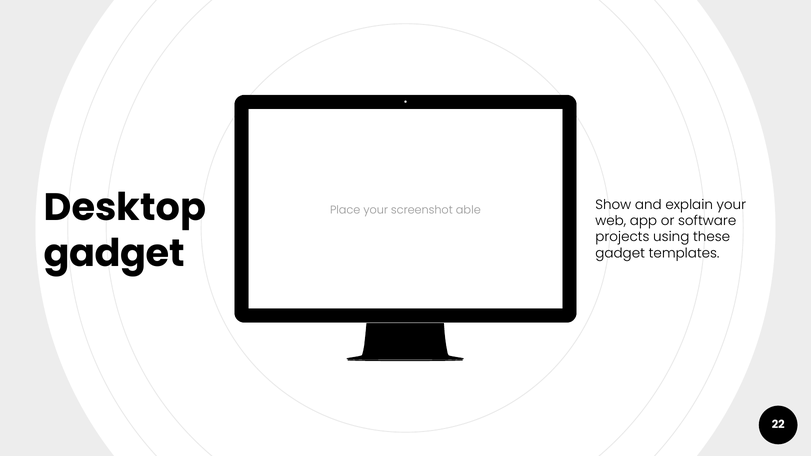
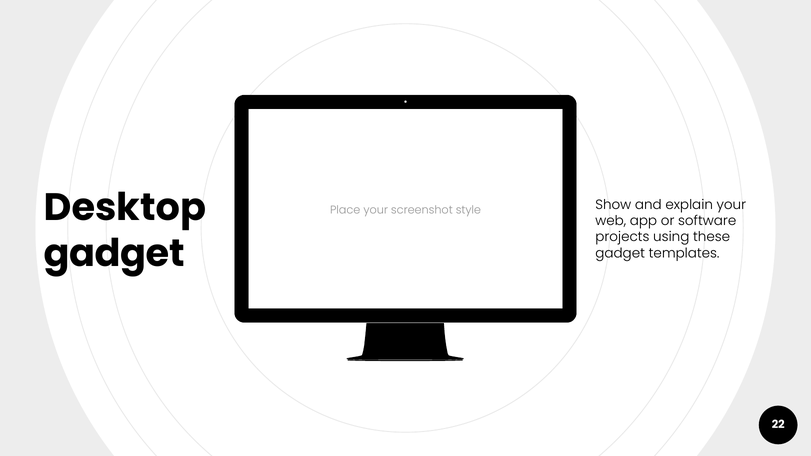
able: able -> style (468, 210)
